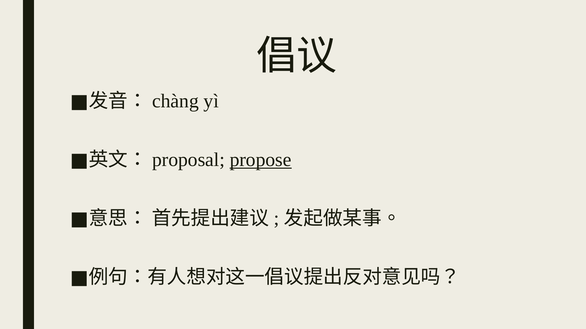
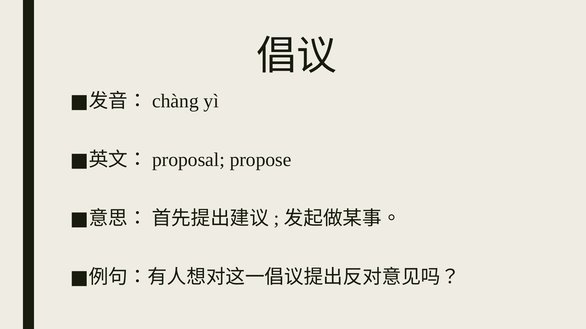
propose underline: present -> none (261, 160)
